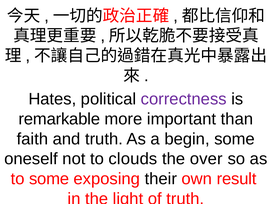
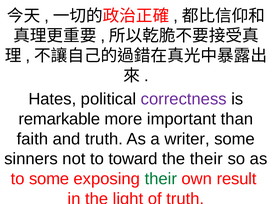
begin: begin -> writer (187, 139)
oneself: oneself -> sinners (31, 159)
clouds: clouds -> toward (133, 159)
the over: over -> their (206, 159)
their colour: black -> green (161, 179)
